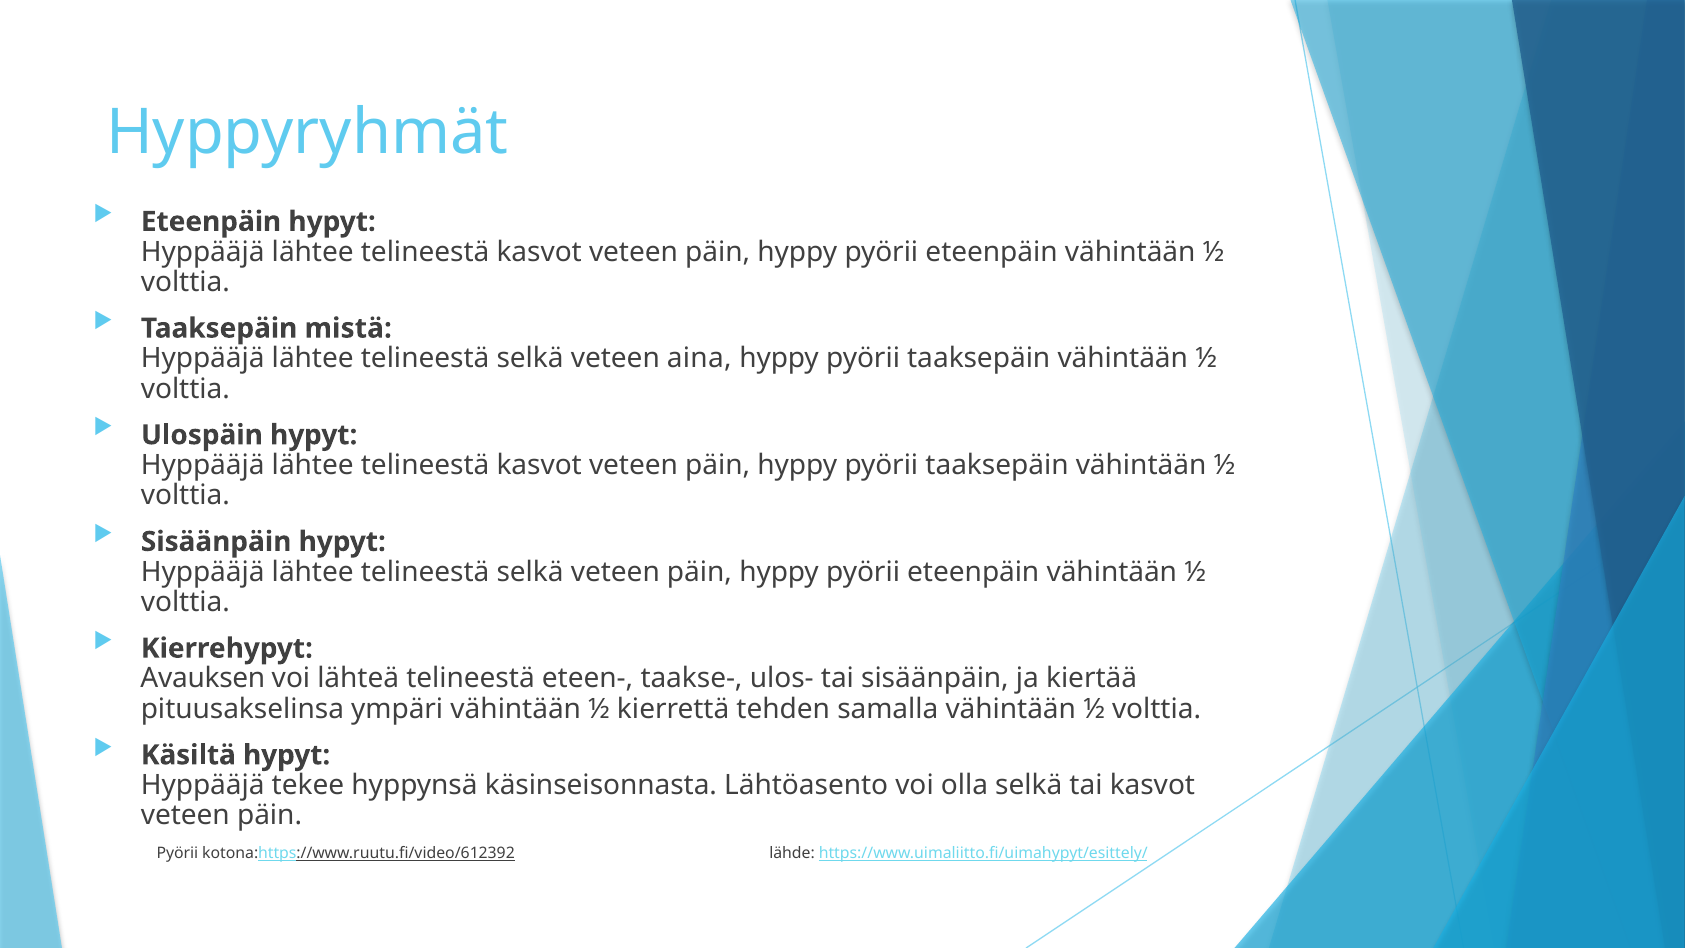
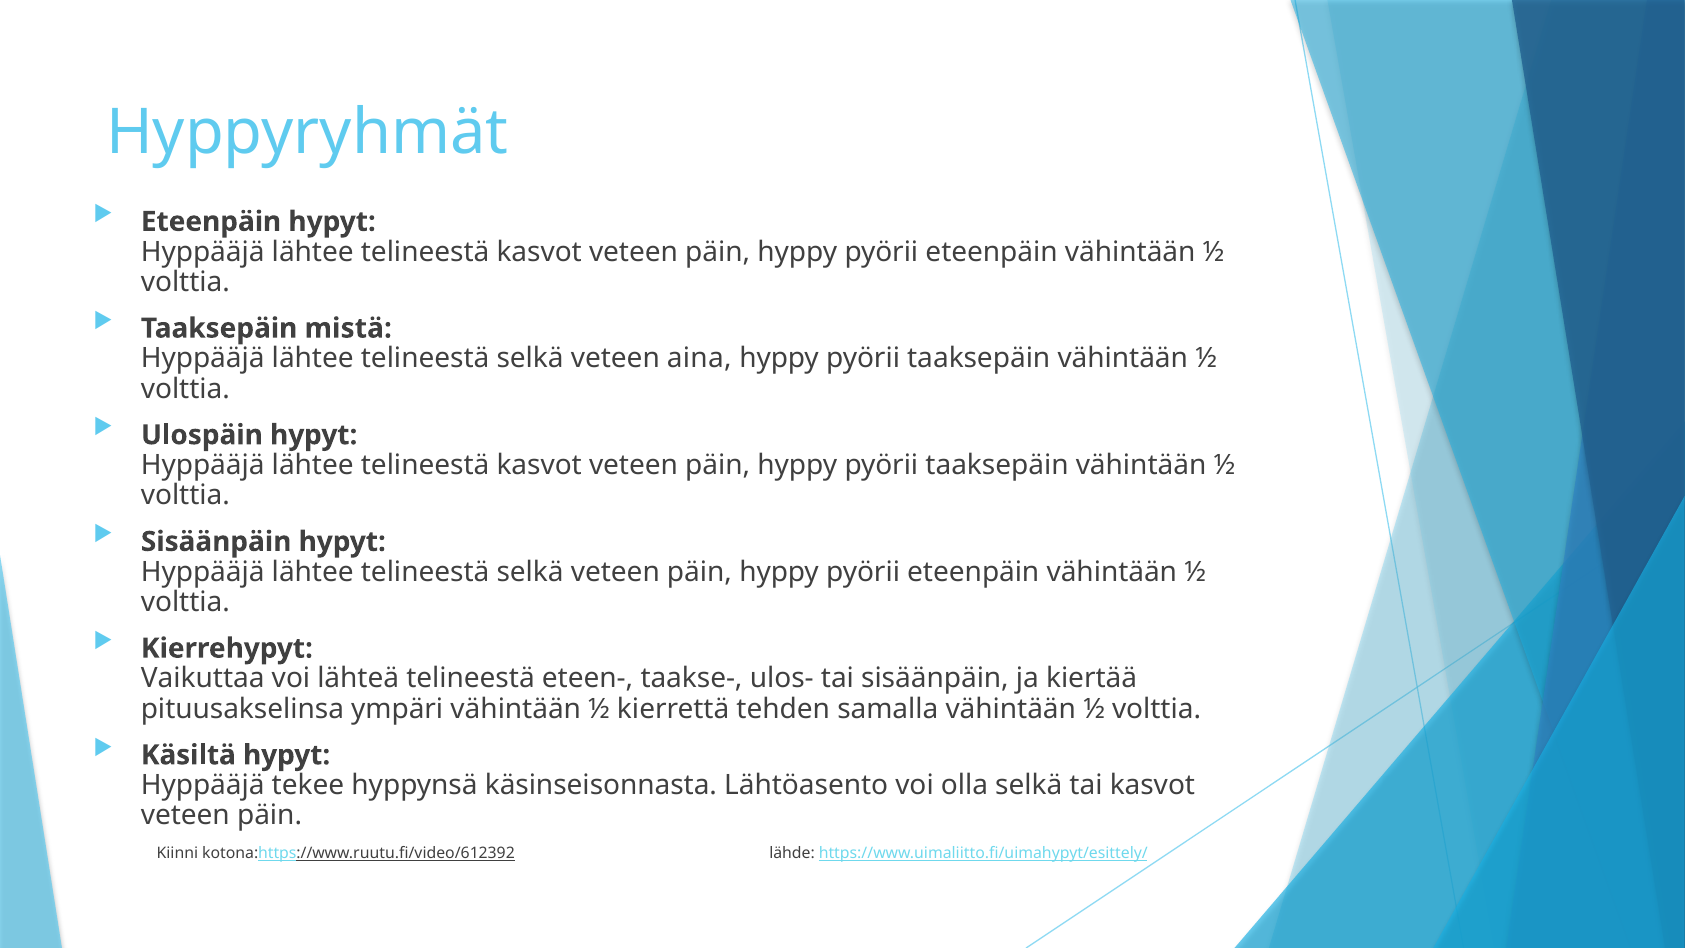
Avauksen: Avauksen -> Vaikuttaa (203, 679)
Pyörii: Pyörii -> Kiinni (177, 853)
